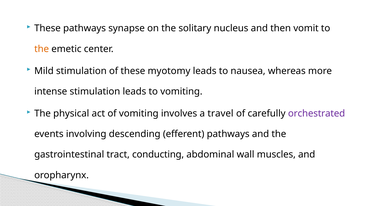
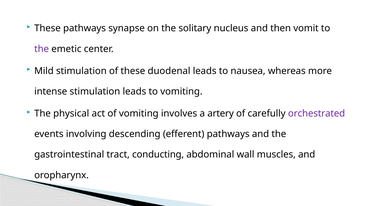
the colour: orange -> purple (42, 49)
myotomy: myotomy -> duodenal (169, 71)
travel: travel -> artery (221, 113)
